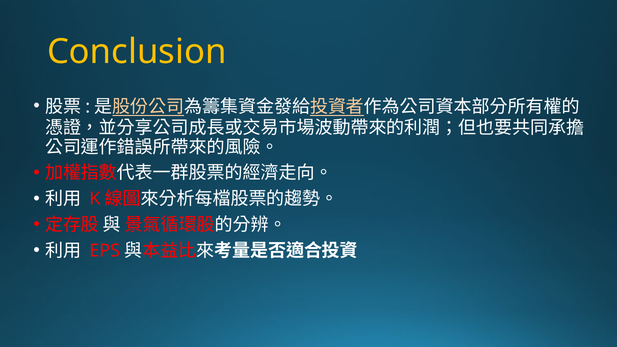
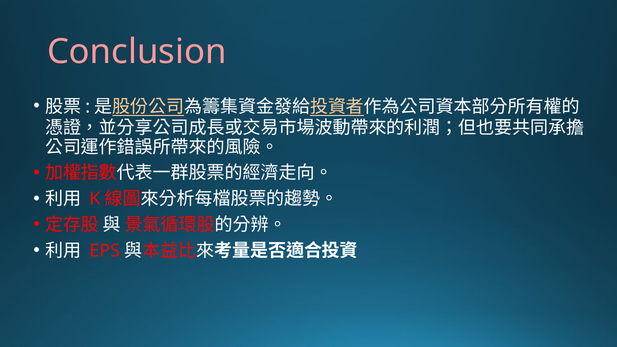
Conclusion colour: yellow -> pink (137, 52)
